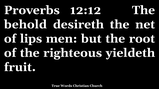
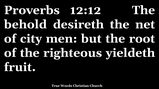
lips: lips -> city (31, 39)
